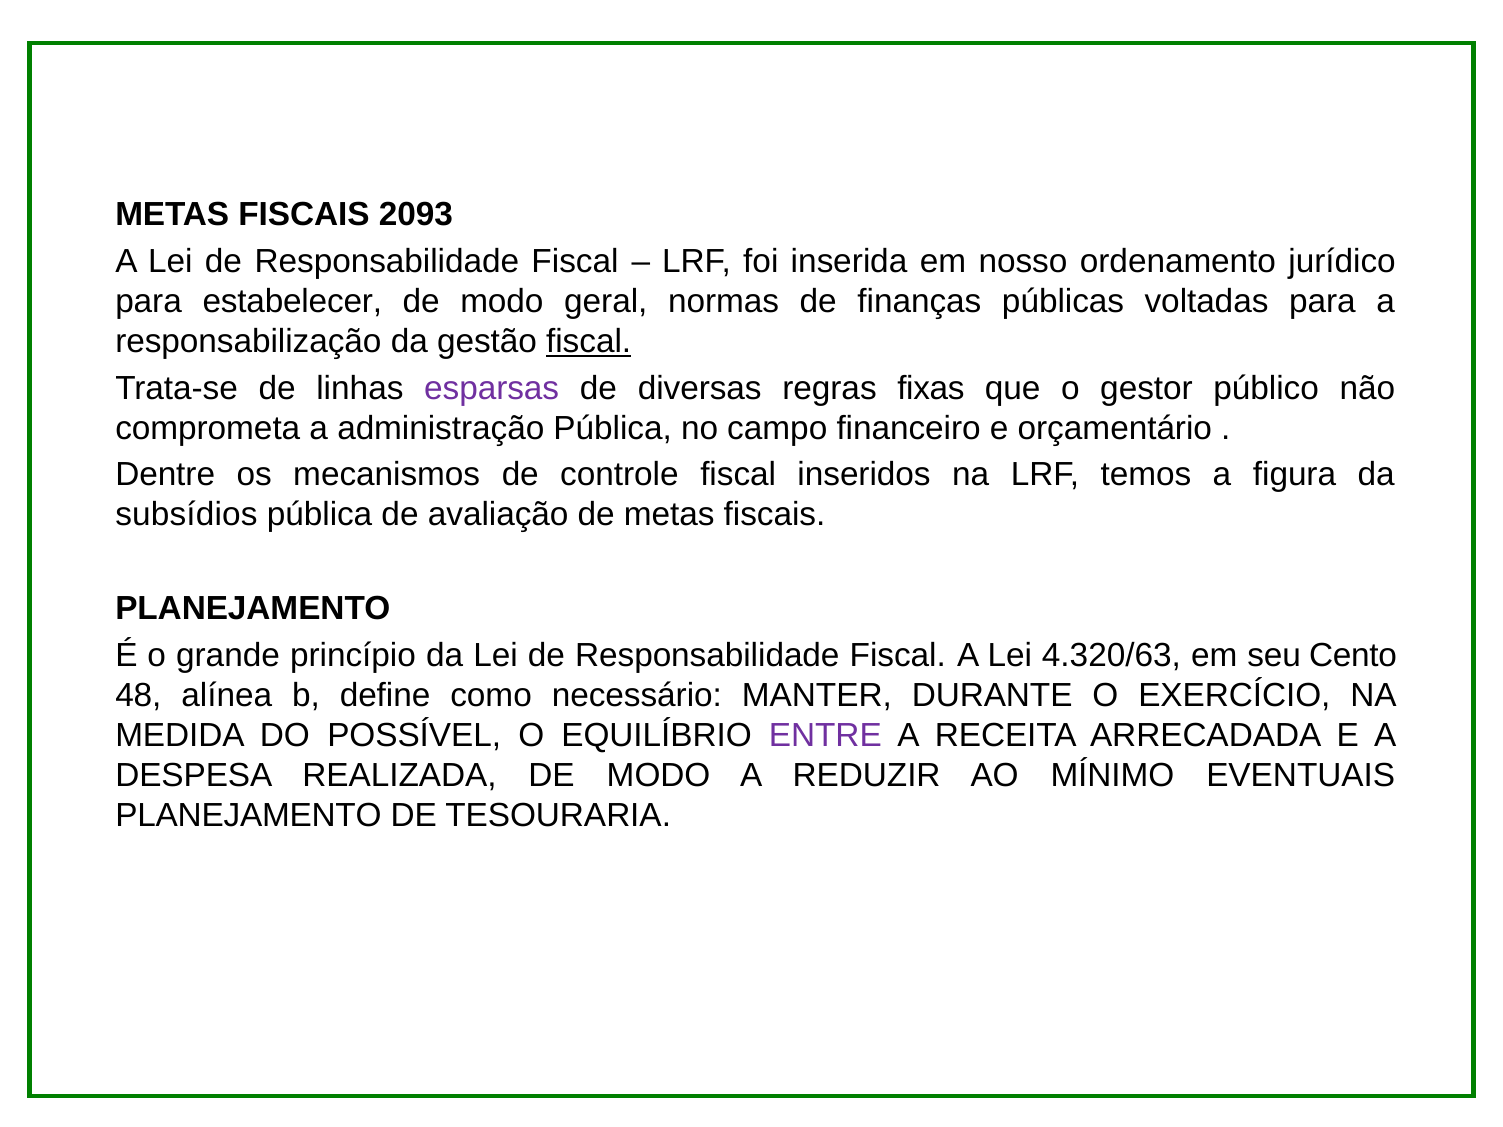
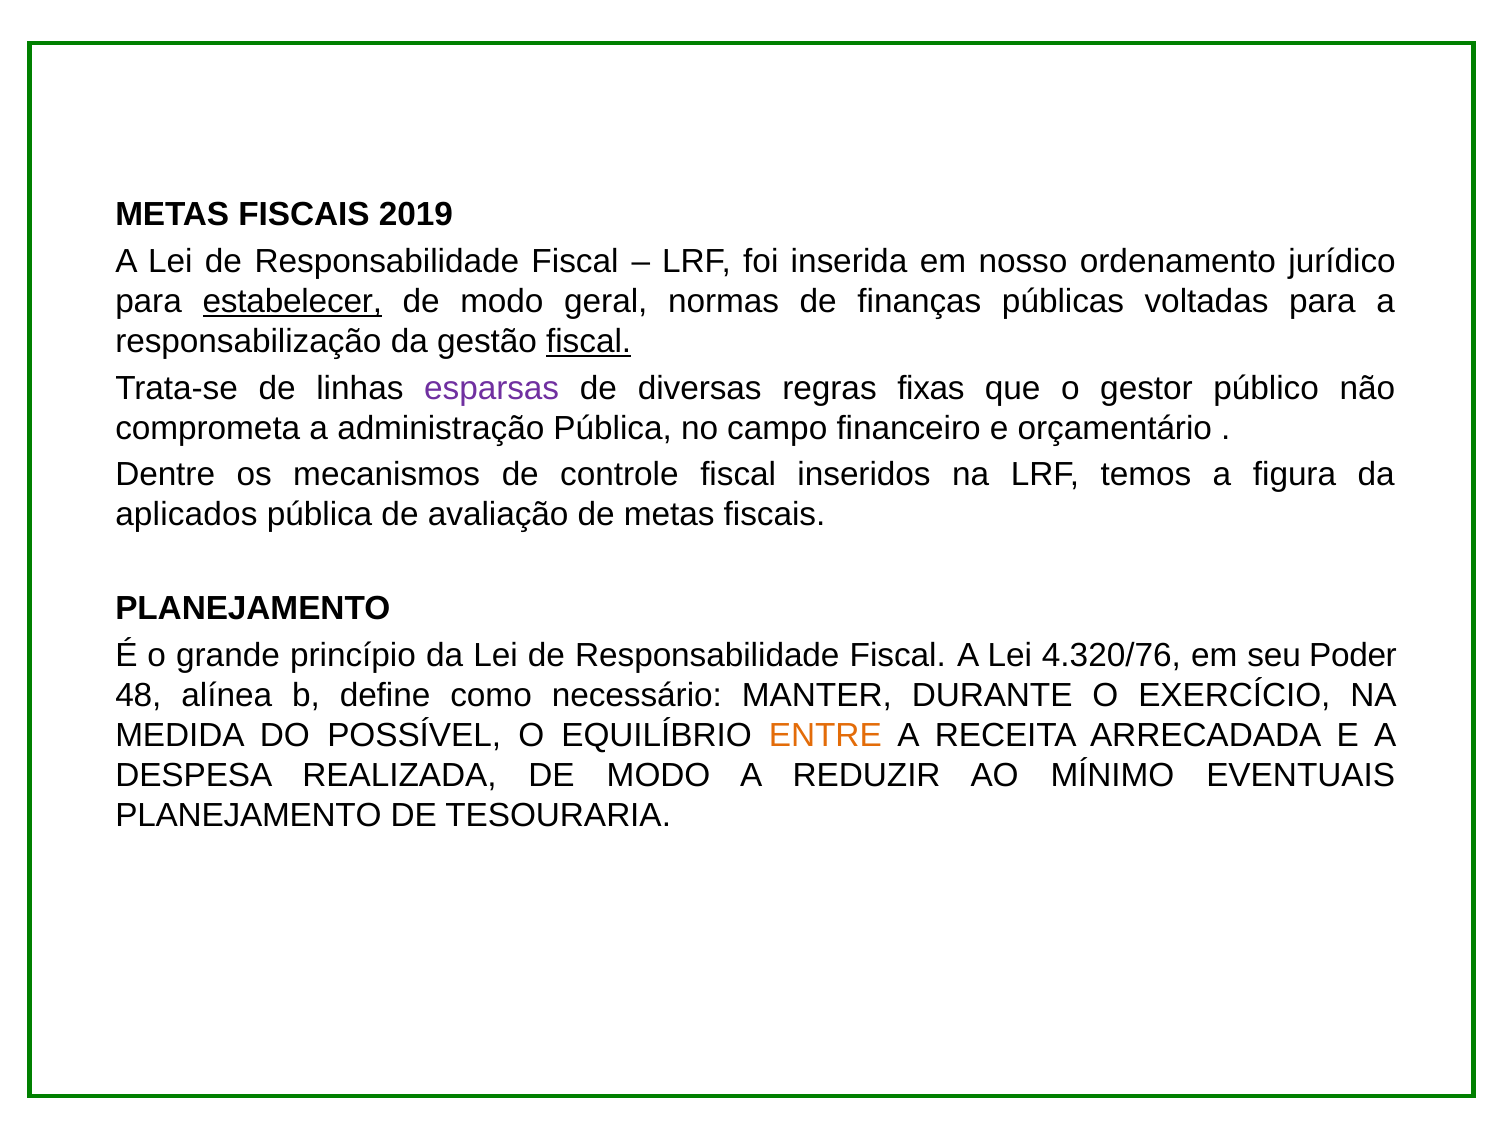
2093: 2093 -> 2019 (416, 215)
estabelecer underline: none -> present (292, 301)
subsídios: subsídios -> aplicados (186, 515)
4.320/63: 4.320/63 -> 4.320/76 (1111, 655)
Cento: Cento -> Poder (1353, 655)
ENTRE colour: purple -> orange (825, 735)
